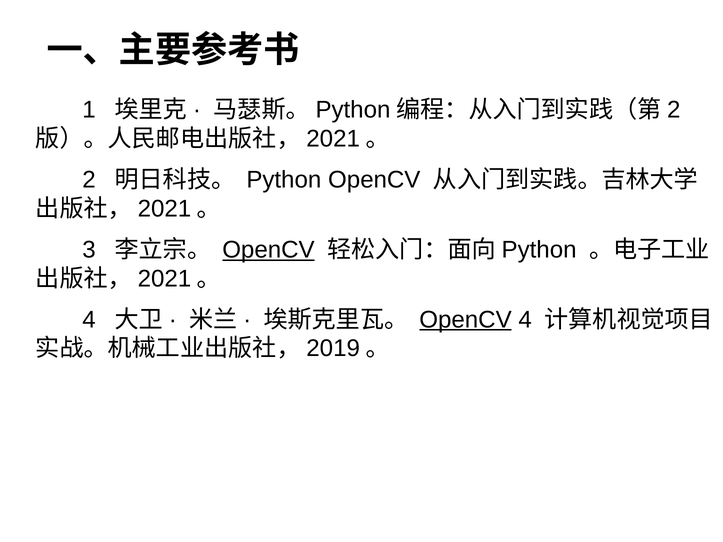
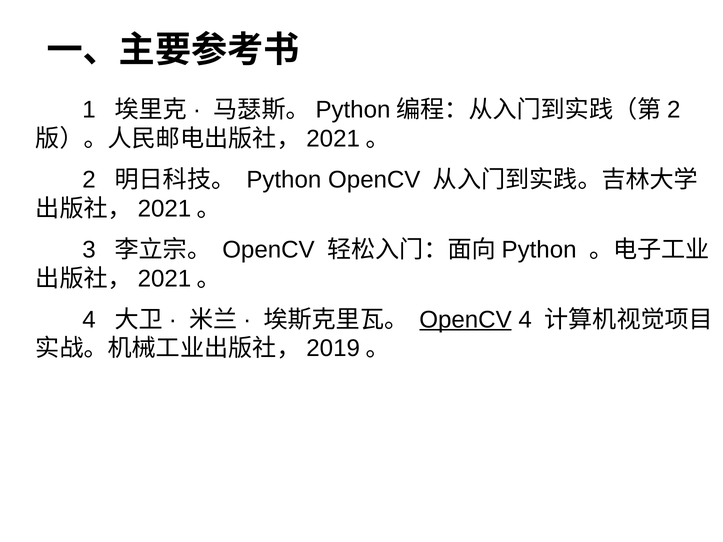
OpenCV underline: present -> none (268, 250)
